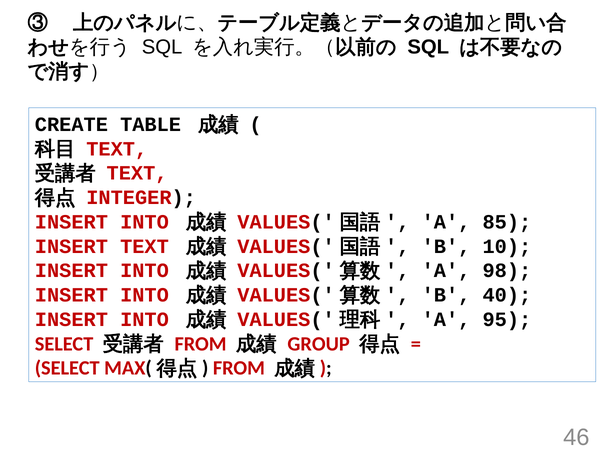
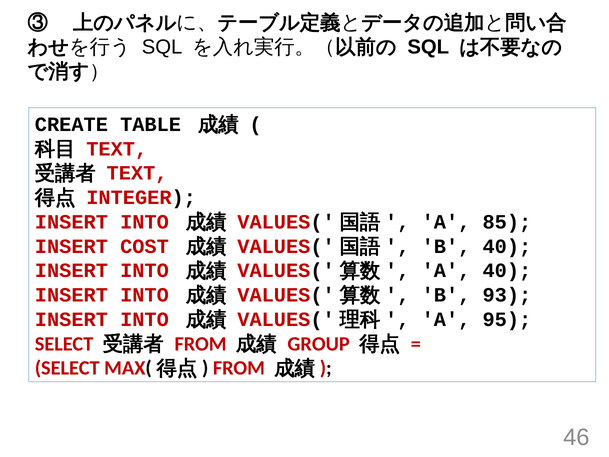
INSERT TEXT: TEXT -> COST (144, 246)
B 10: 10 -> 40 (507, 246)
A 98: 98 -> 40 (507, 271)
40: 40 -> 93 (507, 295)
